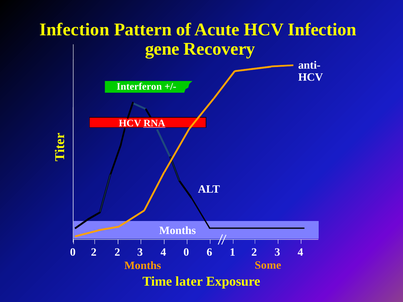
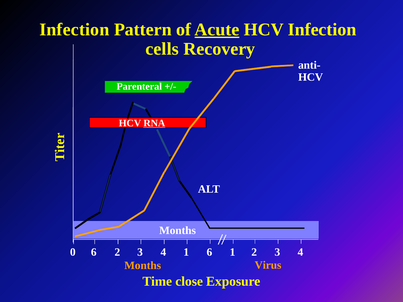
Acute underline: none -> present (217, 30)
gene: gene -> cells (162, 49)
Interferon: Interferon -> Parenteral (139, 87)
0 2: 2 -> 6 (94, 253)
4 0: 0 -> 1 (186, 253)
Some: Some -> Virus (268, 265)
later: later -> close (189, 282)
